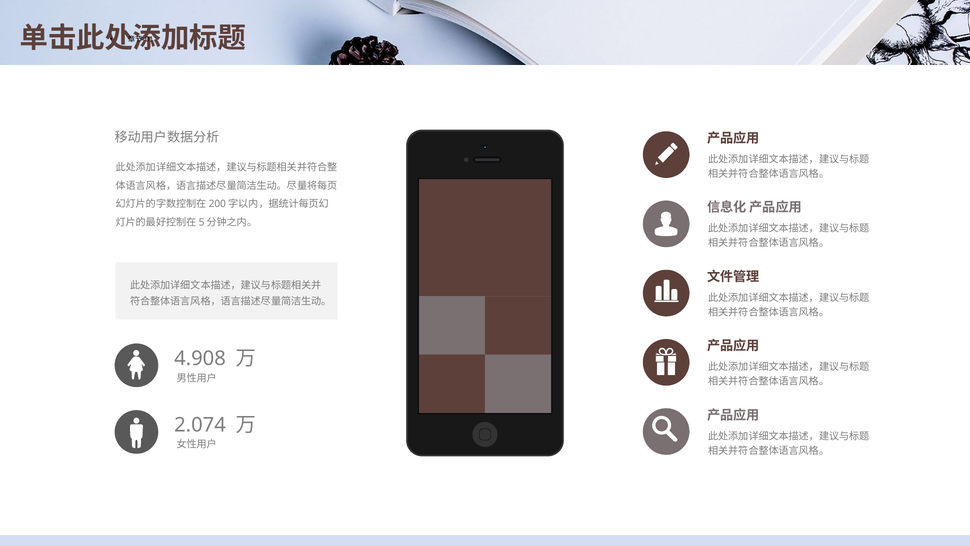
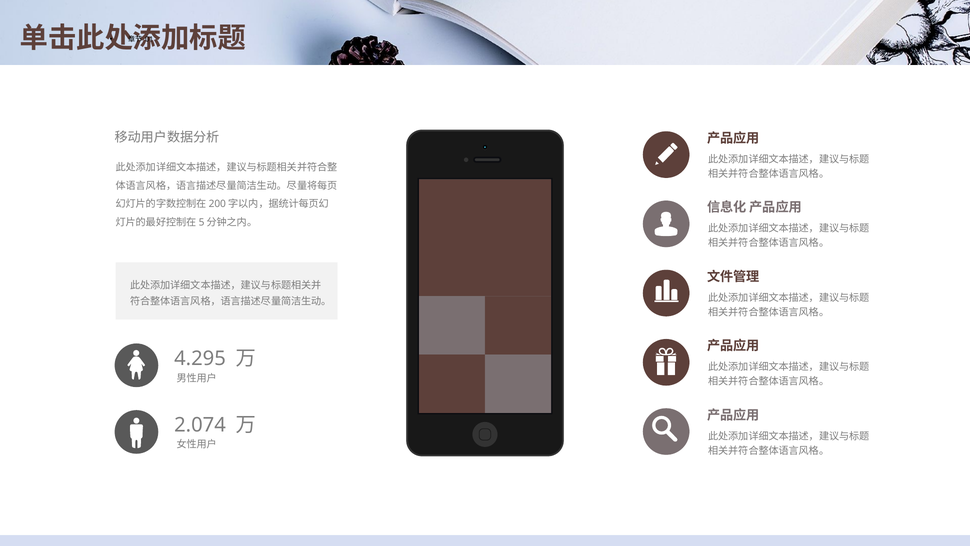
4.908: 4.908 -> 4.295 (200, 358)
